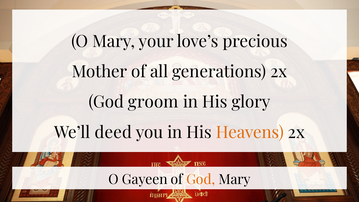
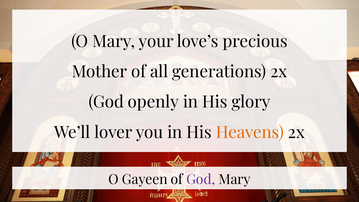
groom: groom -> openly (153, 102)
deed: deed -> lover (113, 132)
God colour: orange -> purple (201, 180)
